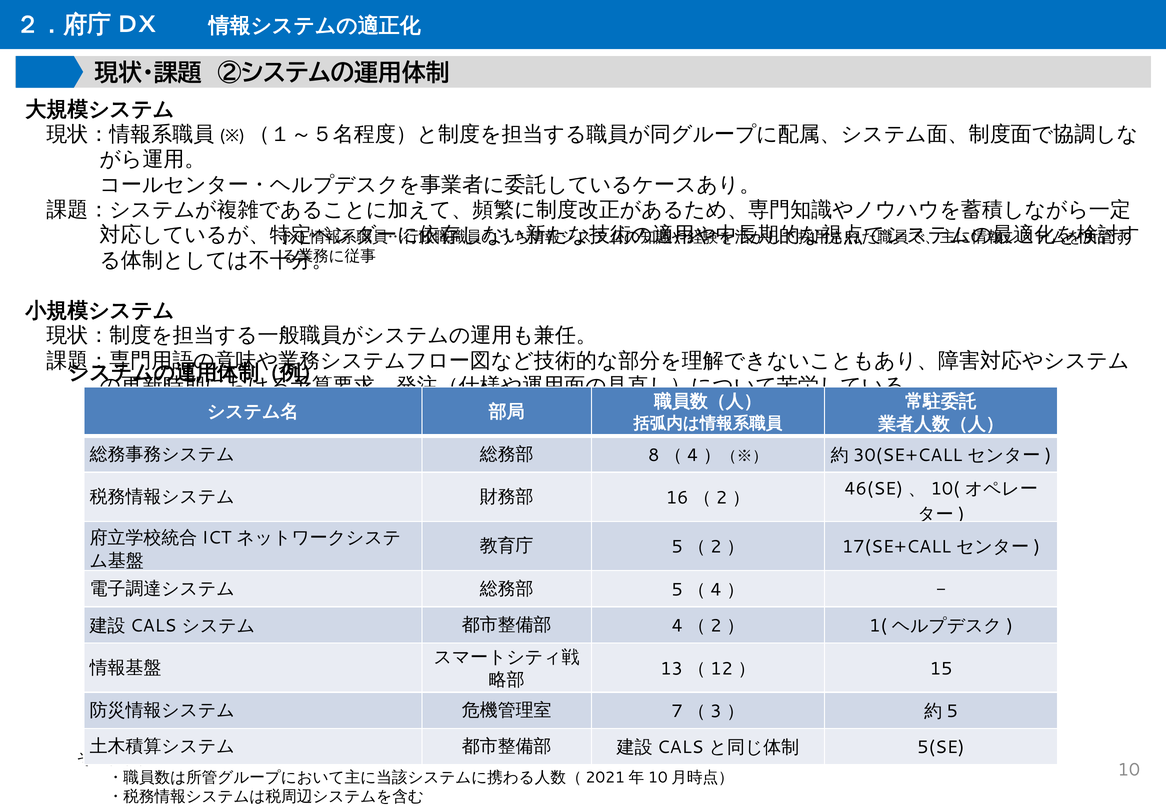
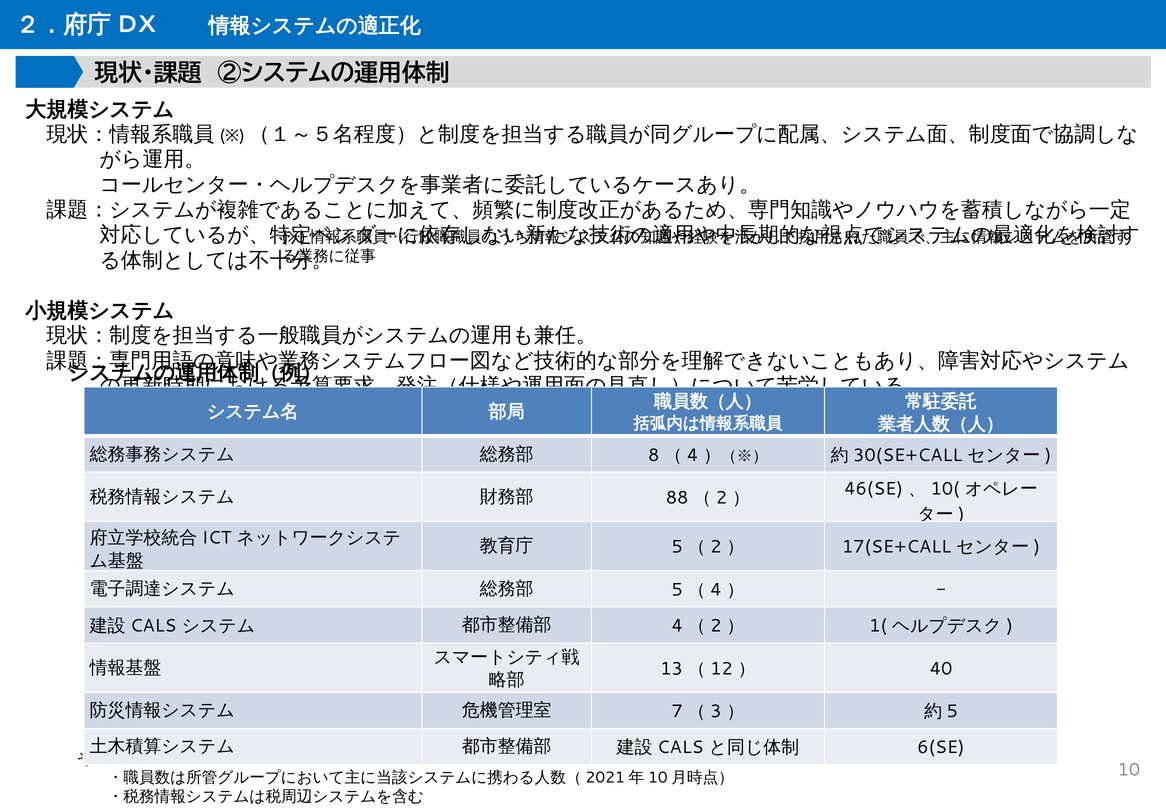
16: 16 -> 88 (677, 497)
15: 15 -> 40 (941, 668)
5(SE: 5(SE -> 6(SE (941, 747)
